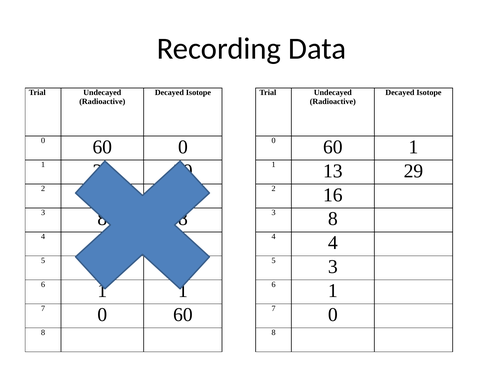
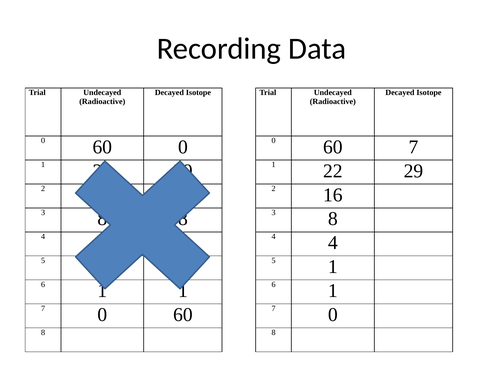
60 1: 1 -> 7 (413, 147)
13: 13 -> 22 (333, 171)
5 3: 3 -> 1 (333, 267)
